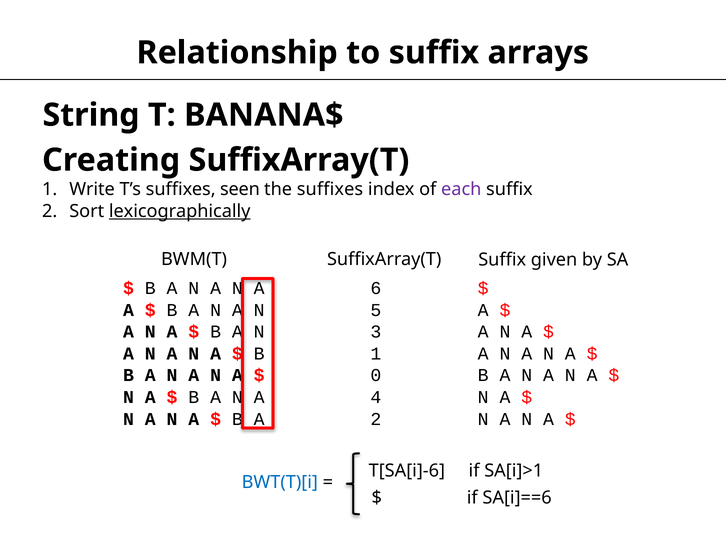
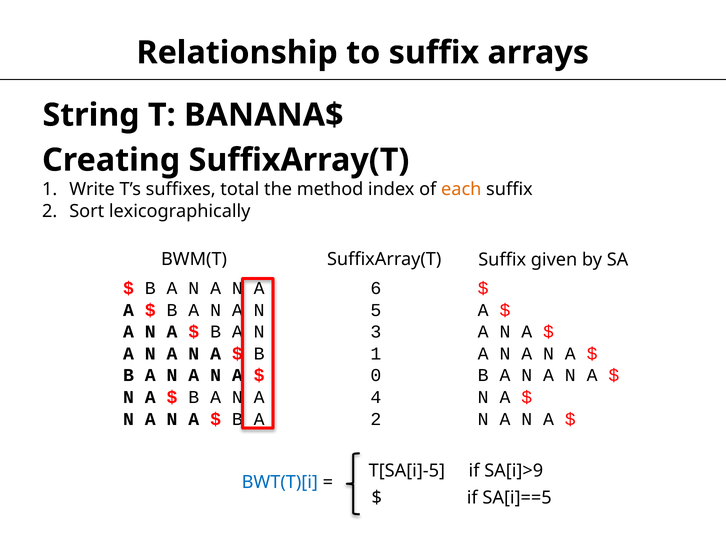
seen: seen -> total (240, 189)
the suffixes: suffixes -> method (330, 189)
each colour: purple -> orange (461, 189)
lexicographically underline: present -> none (180, 211)
T[SA[i]-6: T[SA[i]-6 -> T[SA[i]-5 (407, 471)
SA[i]>1: SA[i]>1 -> SA[i]>9 (514, 471)
SA[i]==6: SA[i]==6 -> SA[i]==5 (517, 498)
